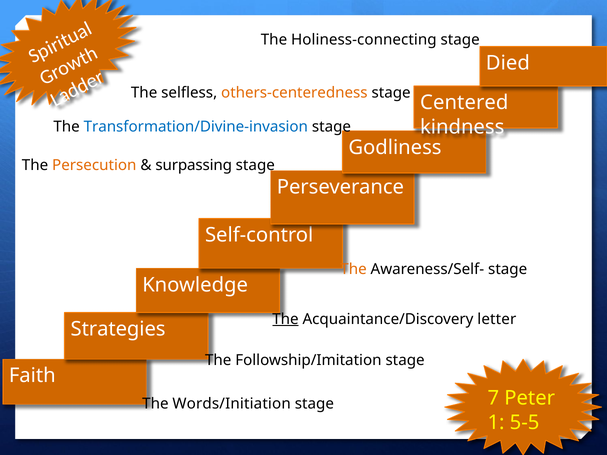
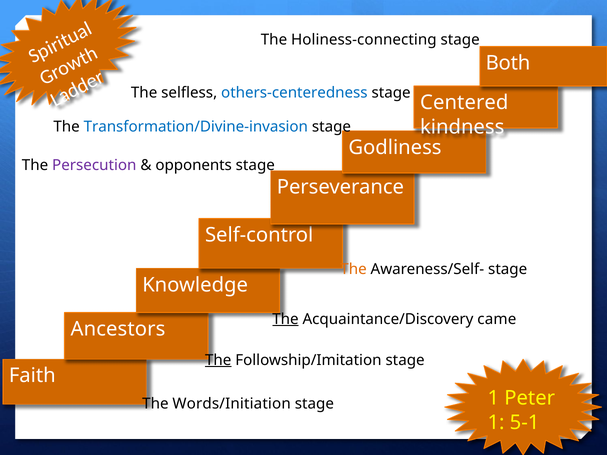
Died: Died -> Both (508, 63)
others-centeredness colour: orange -> blue (294, 93)
Persecution colour: orange -> purple (94, 165)
surpassing: surpassing -> opponents (194, 165)
letter: letter -> came (497, 319)
Strategies: Strategies -> Ancestors (118, 329)
The underline: none -> present (218, 360)
stage 7: 7 -> 1 (493, 398)
5-5: 5-5 -> 5-1 (525, 423)
